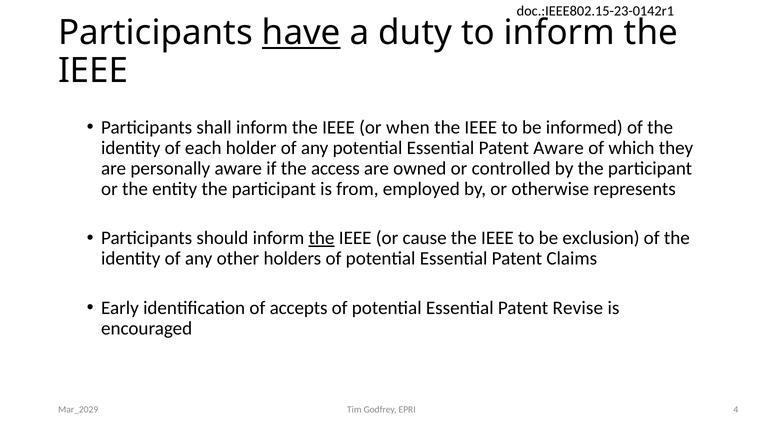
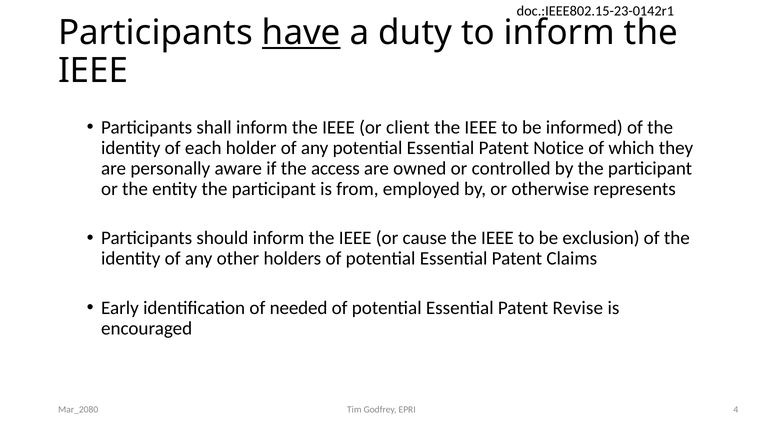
when: when -> client (408, 127)
Patent Aware: Aware -> Notice (559, 148)
the underline: present -> none (322, 238)
accepts: accepts -> needed (299, 308)
Mar_2029: Mar_2029 -> Mar_2080 (78, 410)
